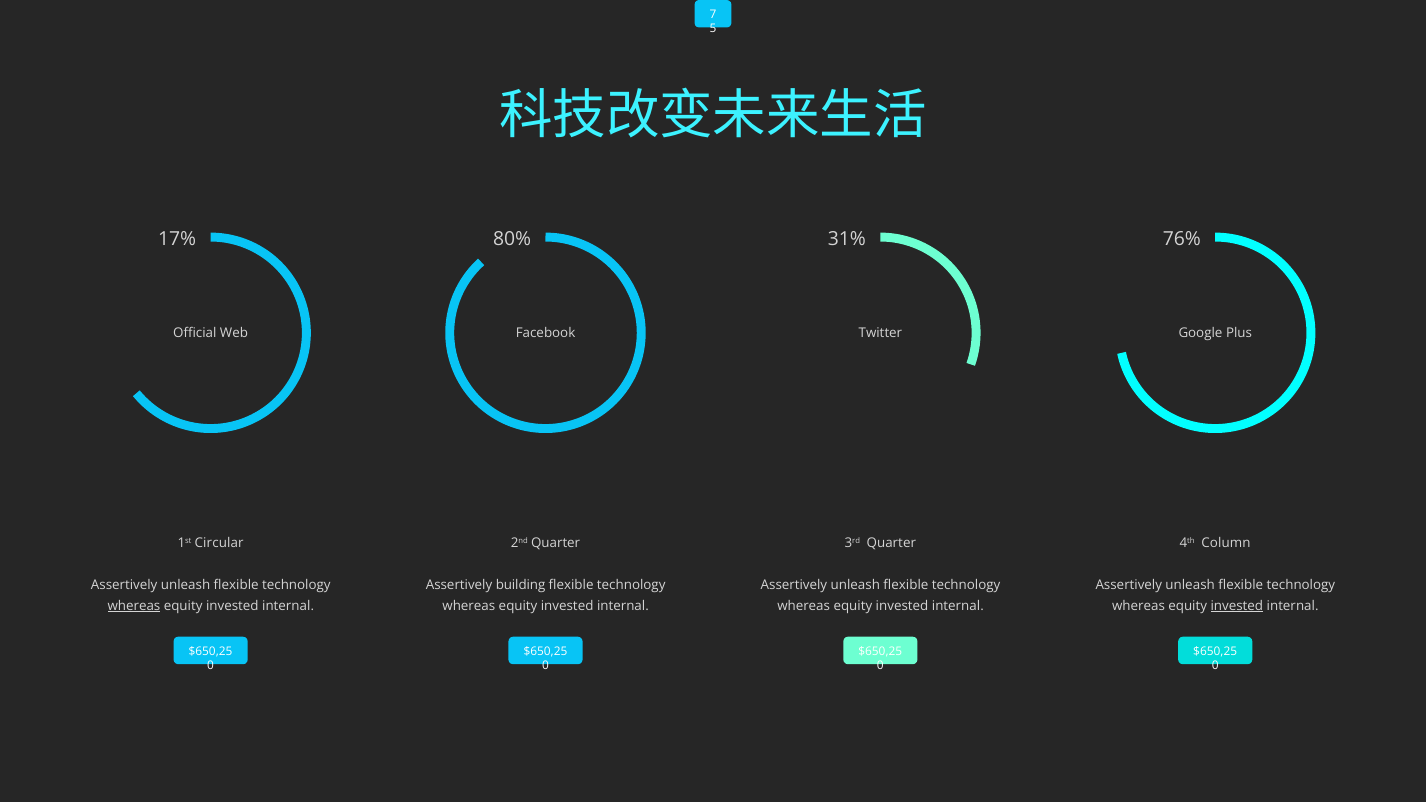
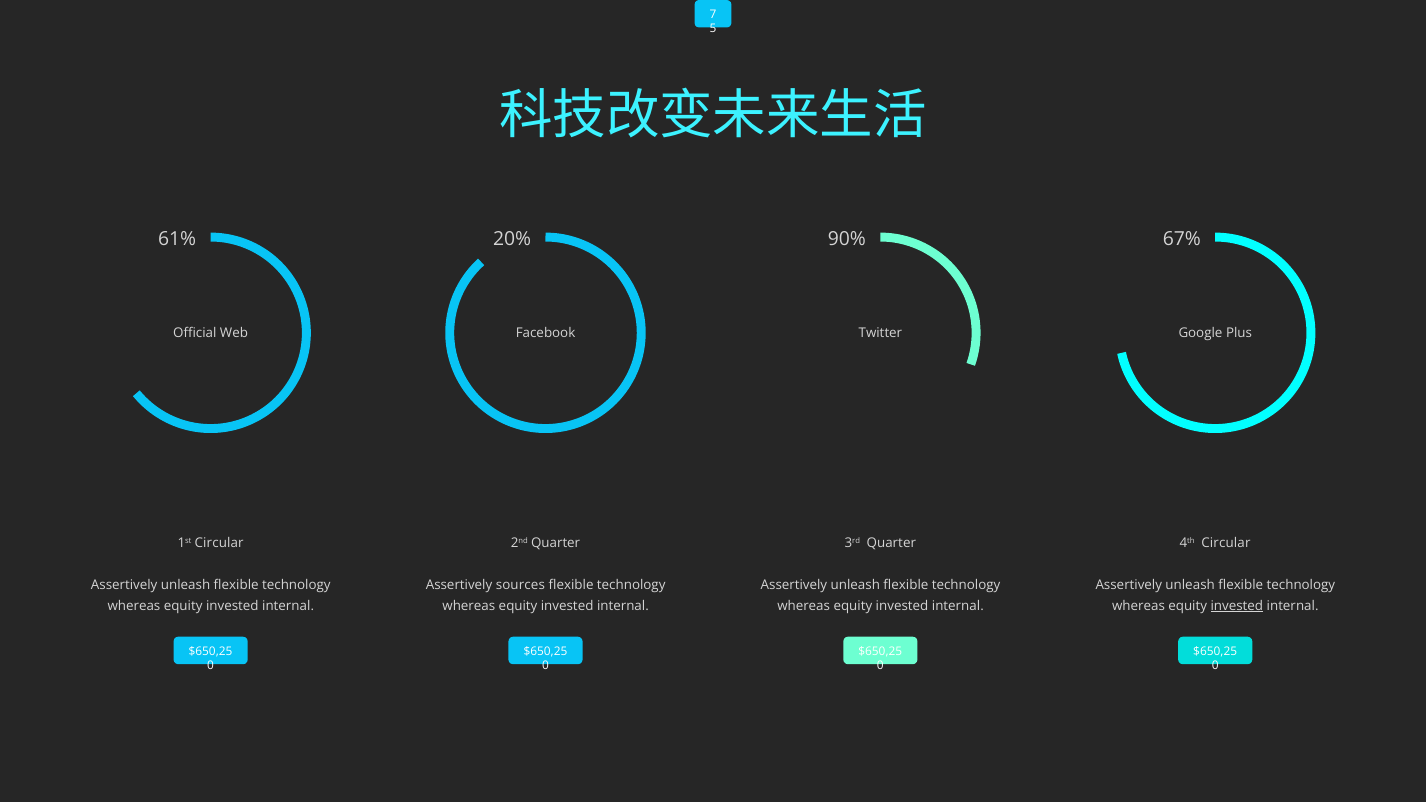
17%: 17% -> 61% (177, 239)
80%: 80% -> 20% (512, 239)
31%: 31% -> 90% (847, 239)
76%: 76% -> 67% (1182, 239)
4th Column: Column -> Circular (1226, 543)
building: building -> sources (520, 585)
whereas underline: present -> none (134, 606)
